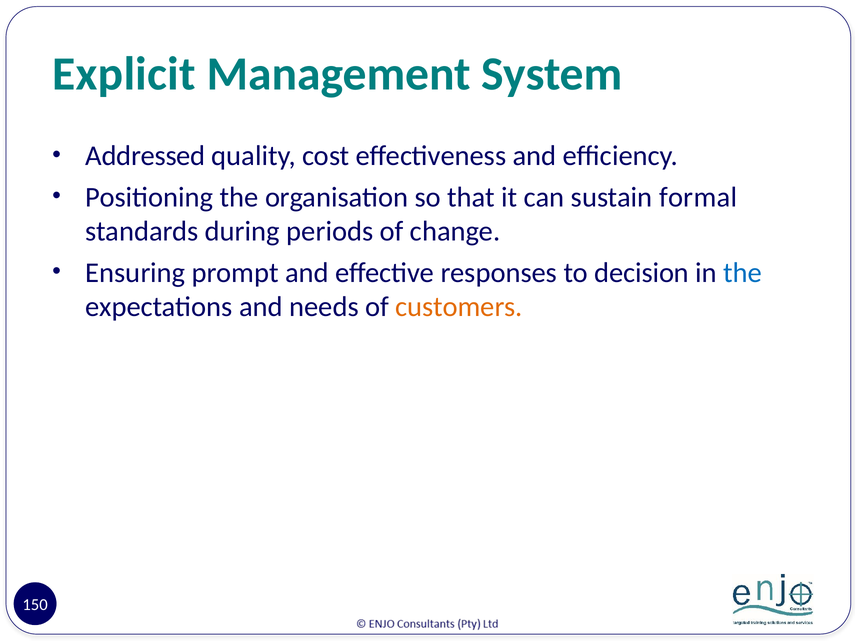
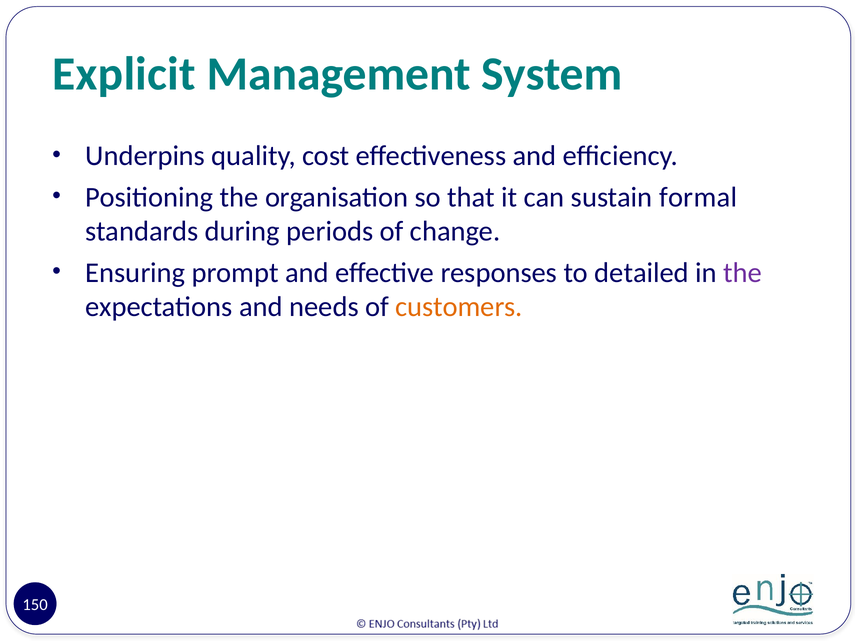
Addressed: Addressed -> Underpins (145, 156)
decision: decision -> detailed (642, 273)
the colour: blue -> purple (743, 273)
